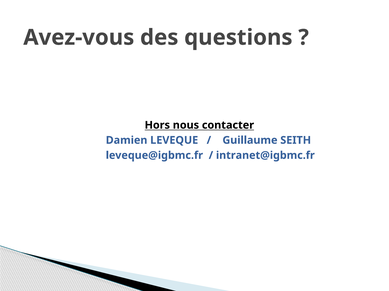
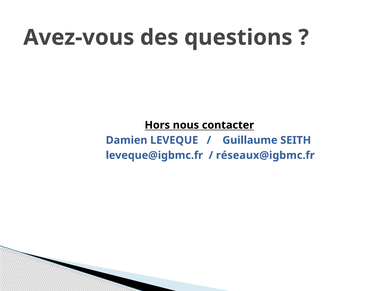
intranet@igbmc.fr: intranet@igbmc.fr -> réseaux@igbmc.fr (265, 156)
